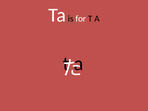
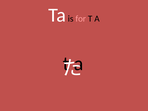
for colour: white -> pink (81, 19)
